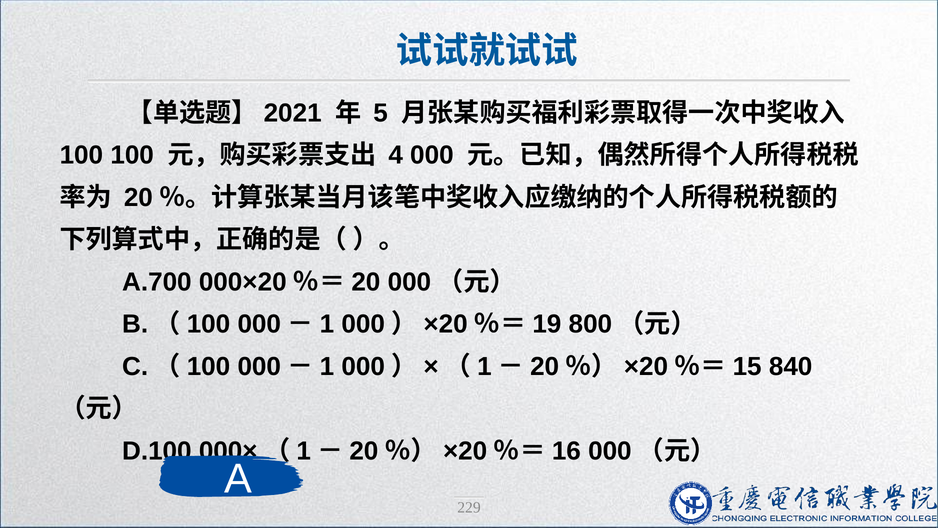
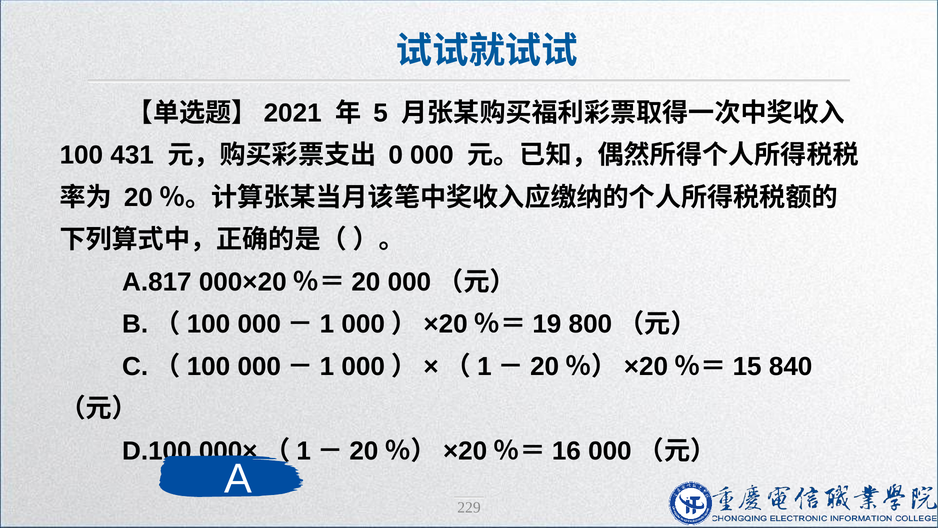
100 100: 100 -> 431 (132, 155)
4: 4 -> 0 (396, 155)
A.700: A.700 -> A.817 (157, 282)
